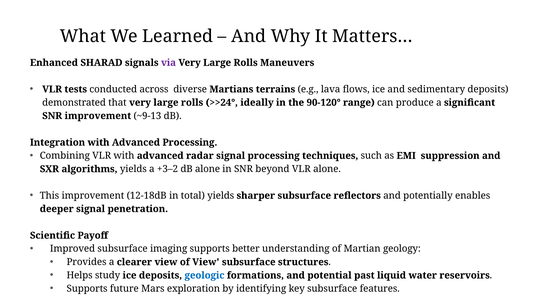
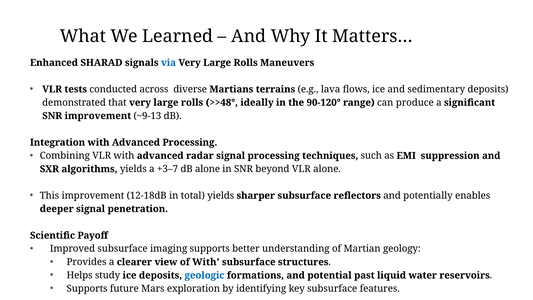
via colour: purple -> blue (169, 63)
>>24°: >>24° -> >>48° (222, 102)
+3–2: +3–2 -> +3–7 (168, 169)
of View: View -> With (206, 262)
